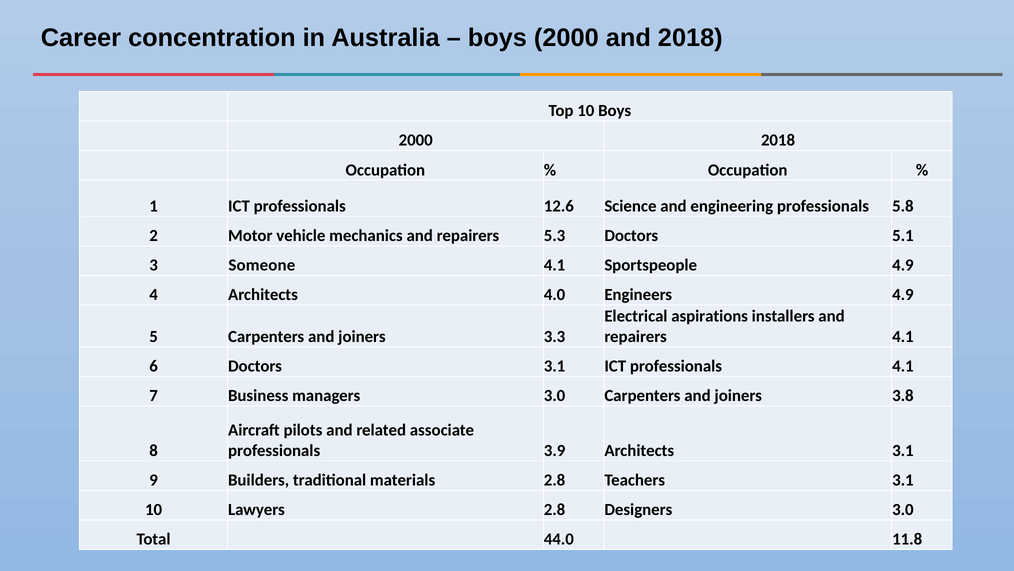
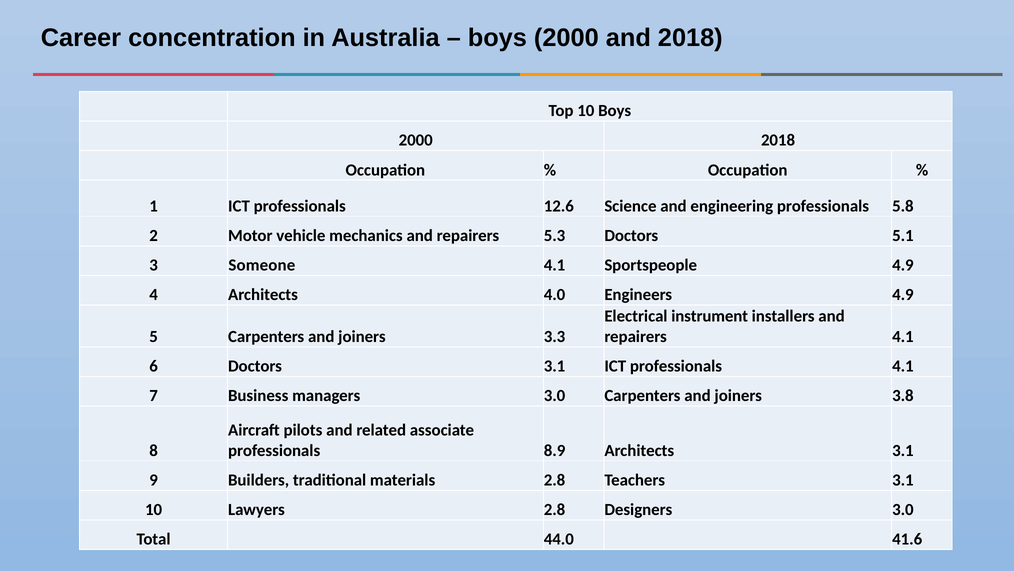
aspirations: aspirations -> instrument (710, 316)
3.9: 3.9 -> 8.9 (555, 450)
11.8: 11.8 -> 41.6 (907, 539)
